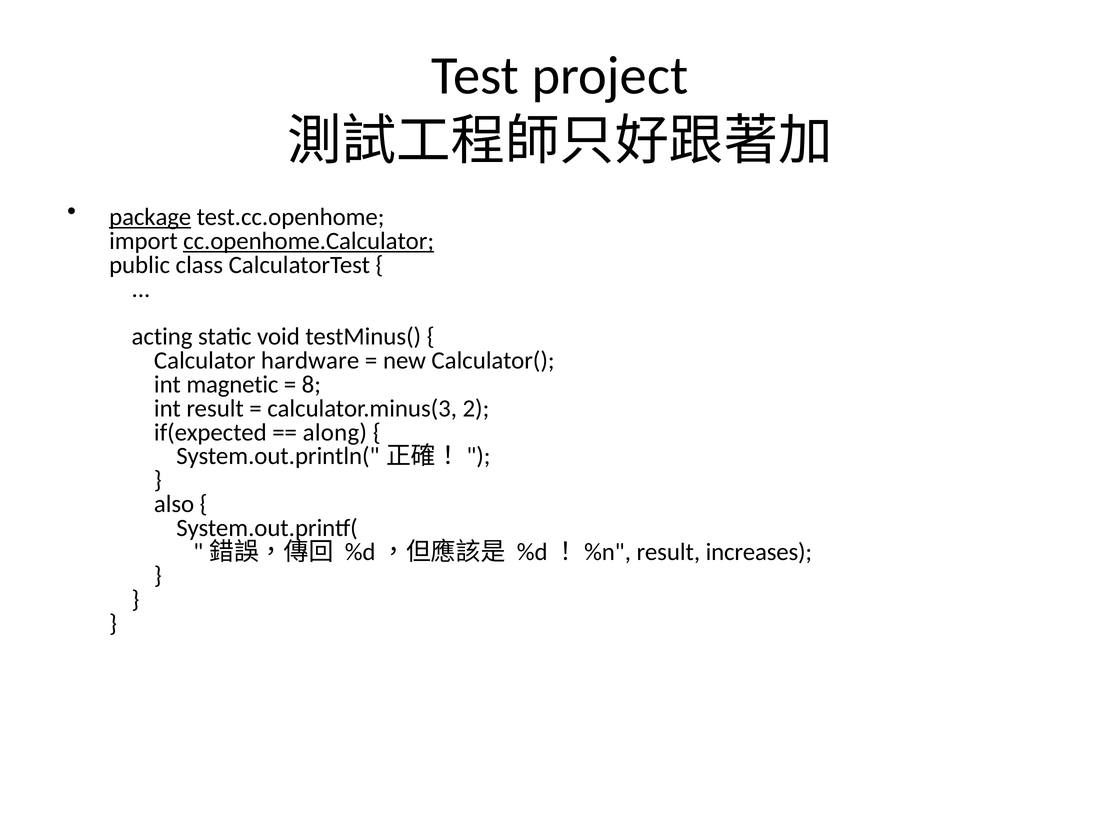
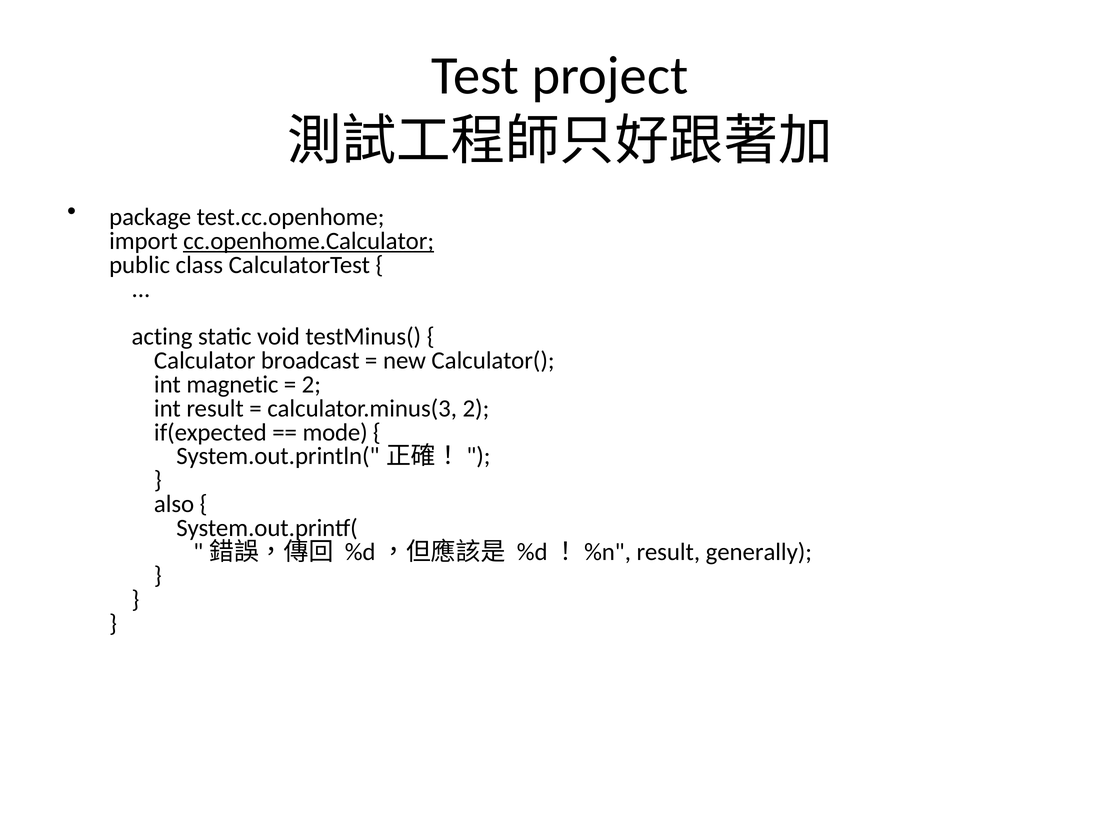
package underline: present -> none (150, 217)
hardware: hardware -> broadcast (310, 361)
8: 8 -> 2 (311, 385)
along: along -> mode (335, 432)
increases: increases -> generally (759, 552)
